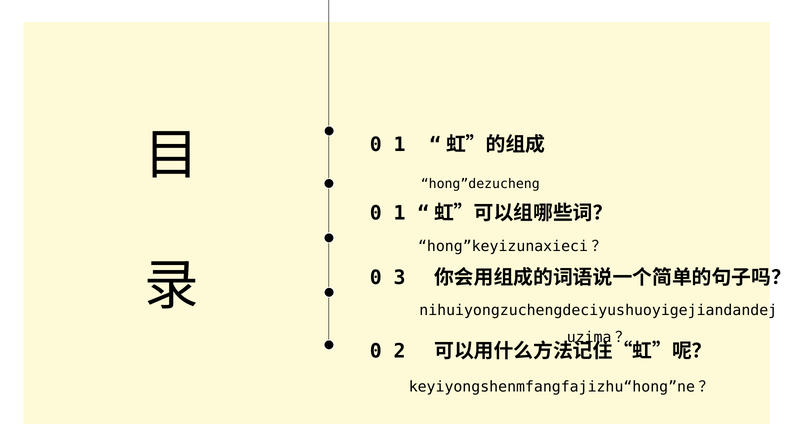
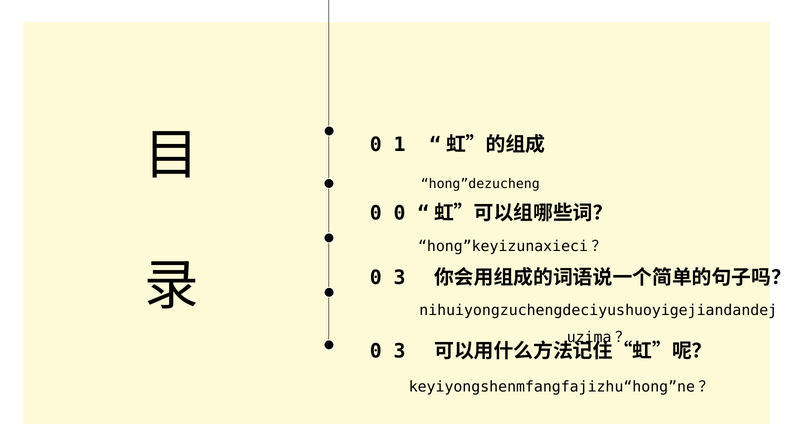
1: 1 -> 0 (400, 213)
2: 2 -> 3 (400, 351)
